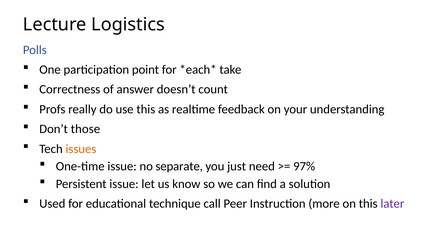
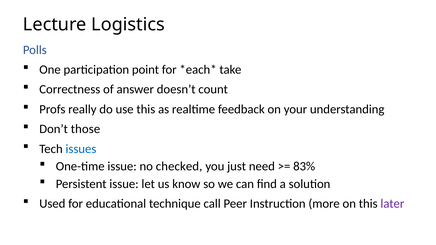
issues colour: orange -> blue (81, 149)
separate: separate -> checked (179, 167)
97%: 97% -> 83% (304, 167)
